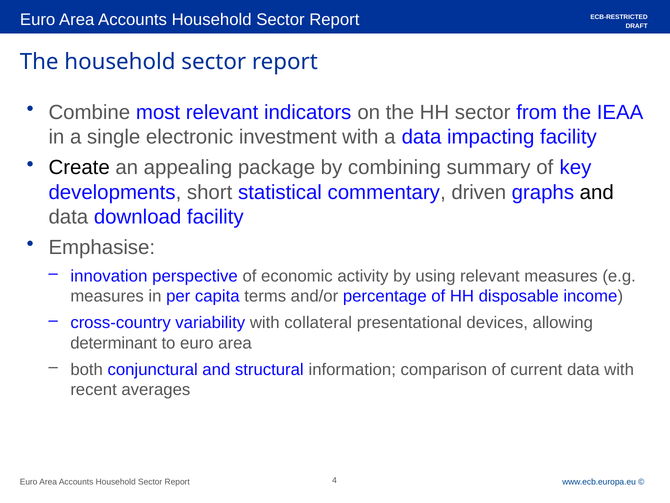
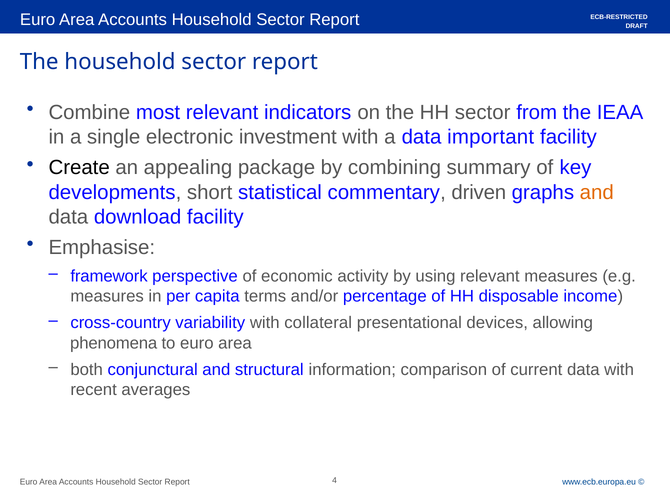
impacting: impacting -> important (491, 137)
and colour: black -> orange (597, 192)
innovation: innovation -> framework (109, 276)
determinant: determinant -> phenomena (114, 343)
